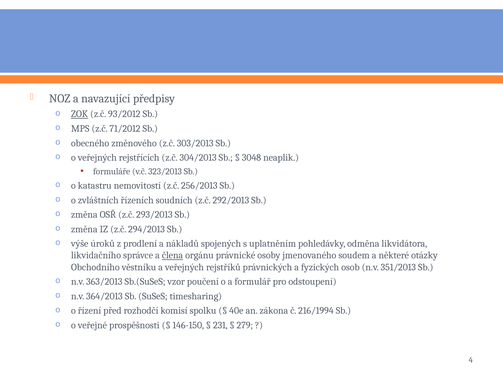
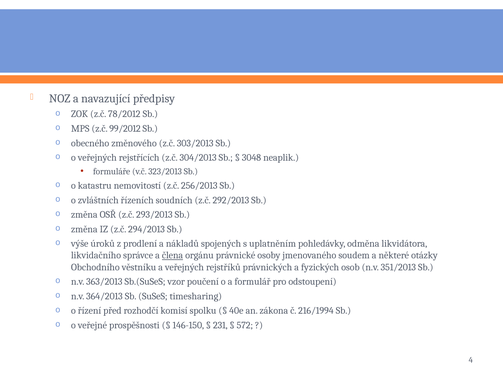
ZOK underline: present -> none (80, 114)
93/2012: 93/2012 -> 78/2012 (124, 114)
71/2012: 71/2012 -> 99/2012 (125, 129)
279: 279 -> 572 (245, 325)
